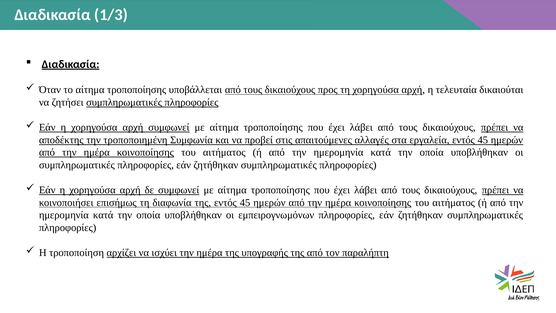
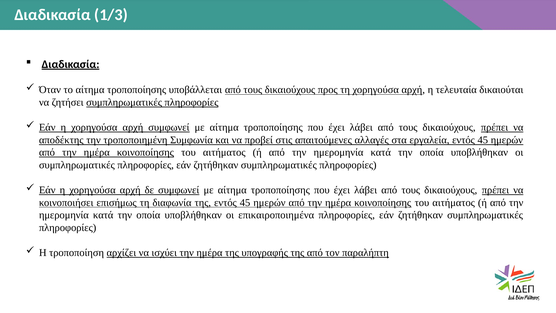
εμπειρογνωμόνων: εμπειρογνωμόνων -> επικαιροποιημένα (276, 215)
